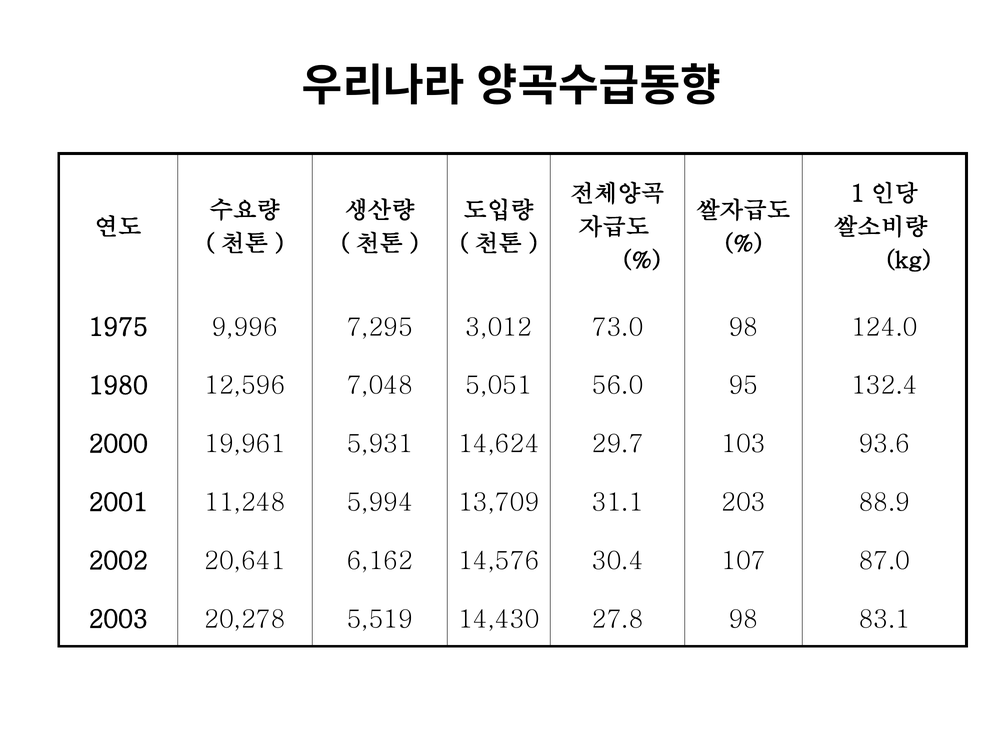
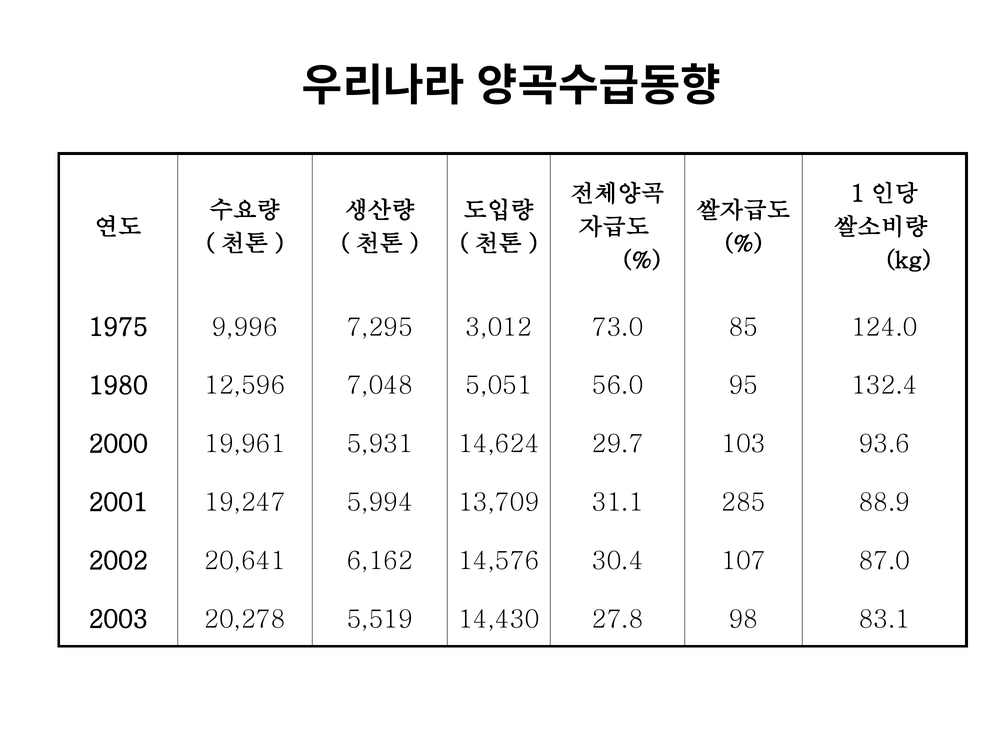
73.0 98: 98 -> 85 (743, 328)
11,248: 11,248 -> 19,247 (245, 503)
203: 203 -> 285 (743, 503)
